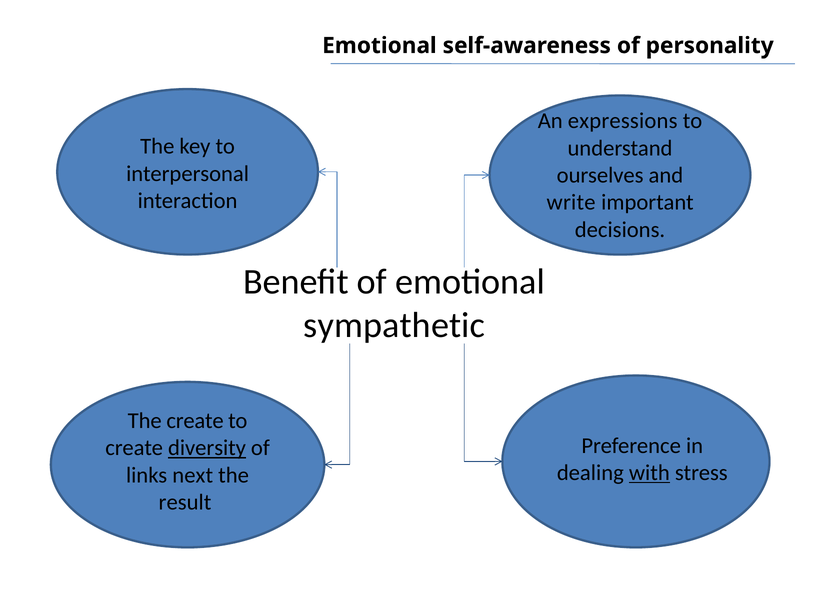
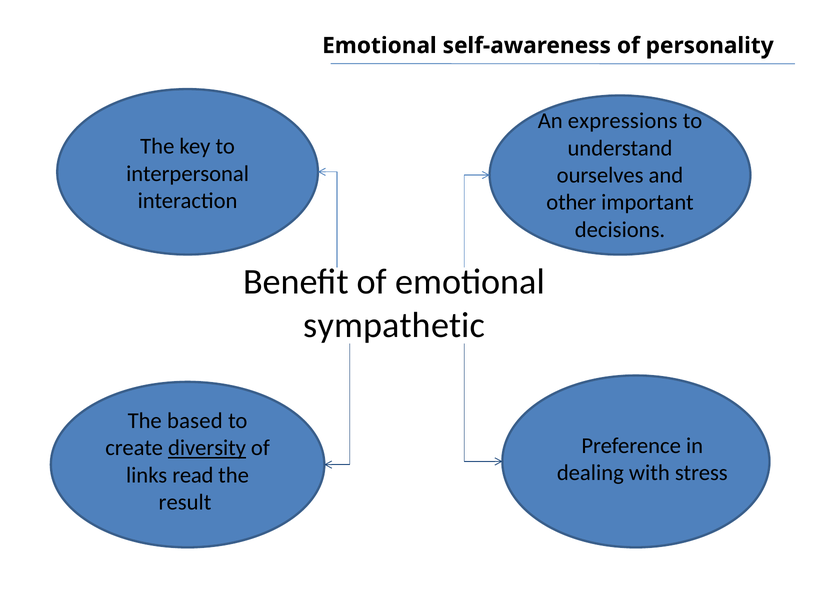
write: write -> other (571, 202)
The create: create -> based (195, 420)
with underline: present -> none (649, 472)
next: next -> read (193, 475)
